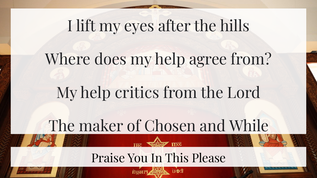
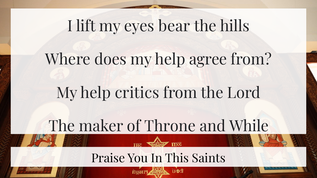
after: after -> bear (174, 26)
Chosen: Chosen -> Throne (170, 126)
Please: Please -> Saints (209, 159)
